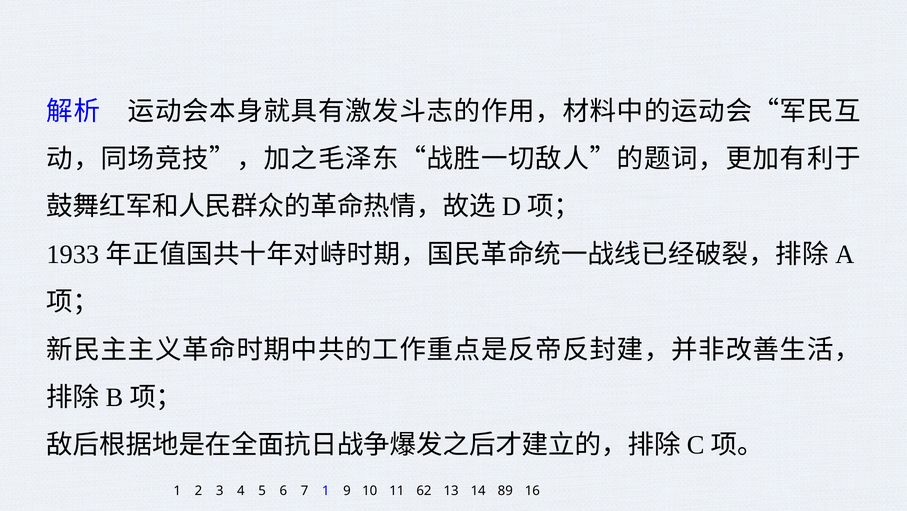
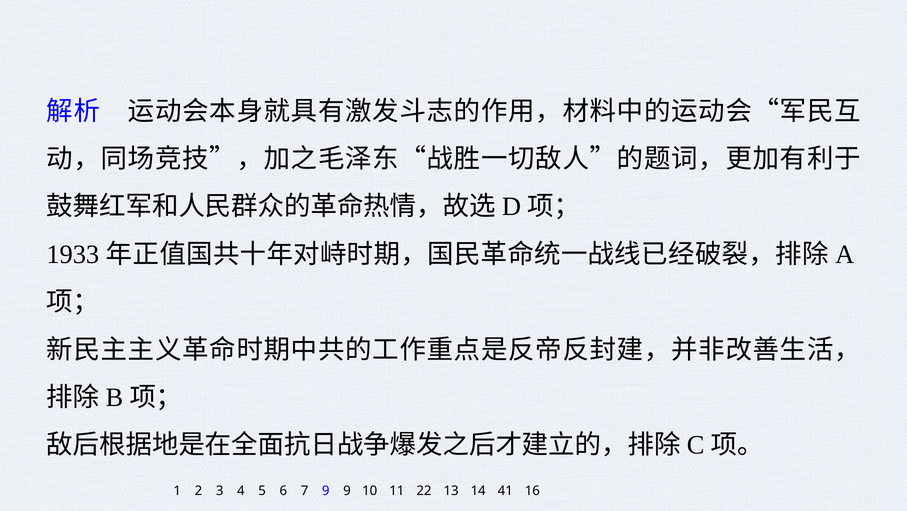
7 1: 1 -> 9 (326, 490)
62: 62 -> 22 (424, 490)
89: 89 -> 41 (505, 490)
